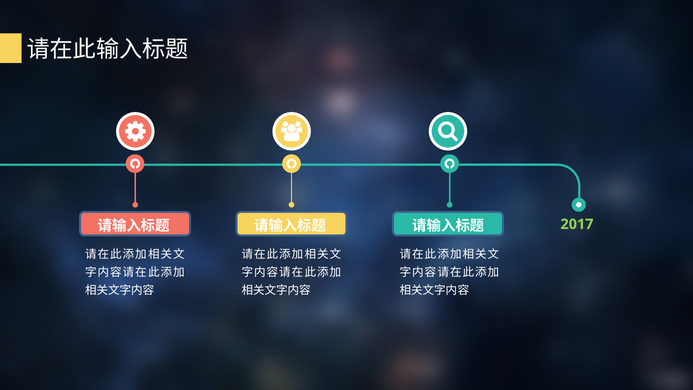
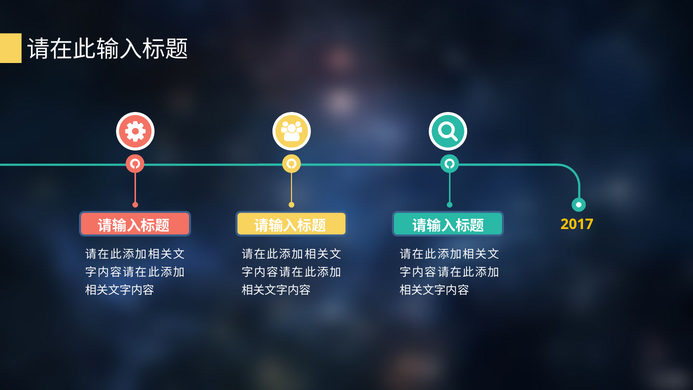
2017 colour: light green -> yellow (577, 224)
